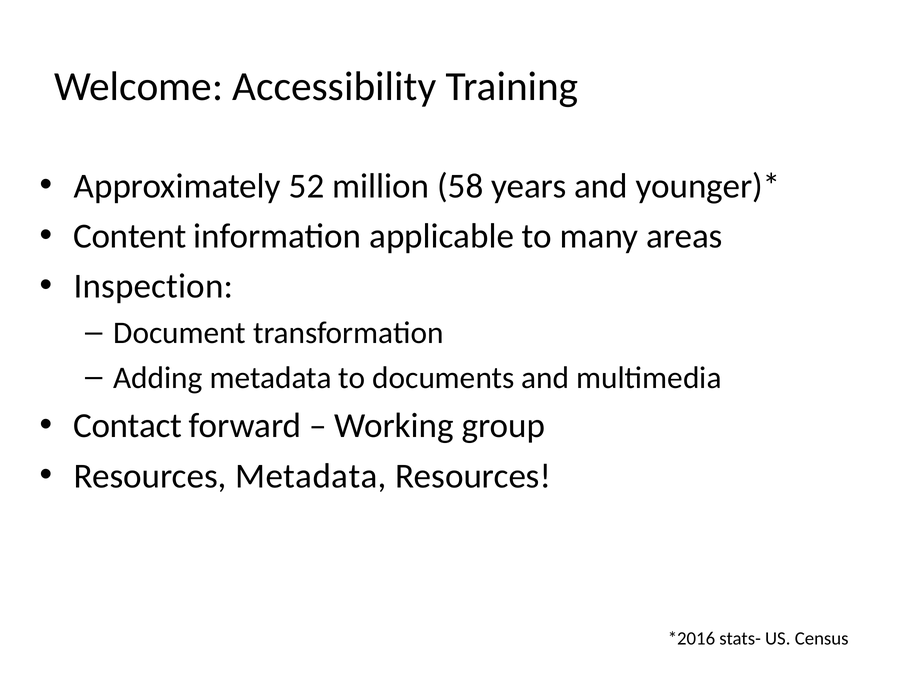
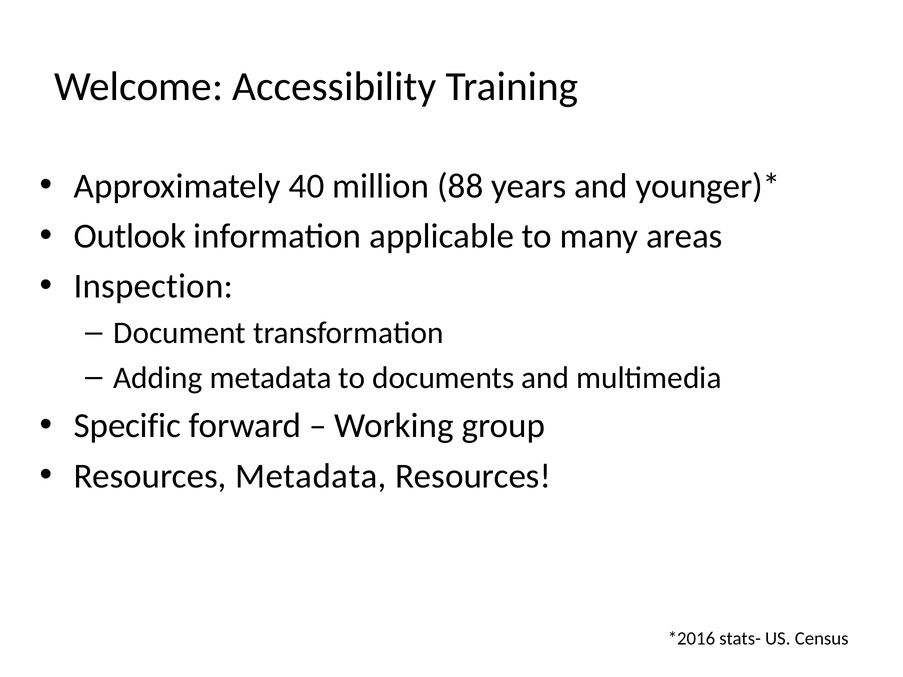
52: 52 -> 40 (307, 186)
58: 58 -> 88 (460, 186)
Content: Content -> Outlook (130, 236)
Contact: Contact -> Specific (127, 426)
